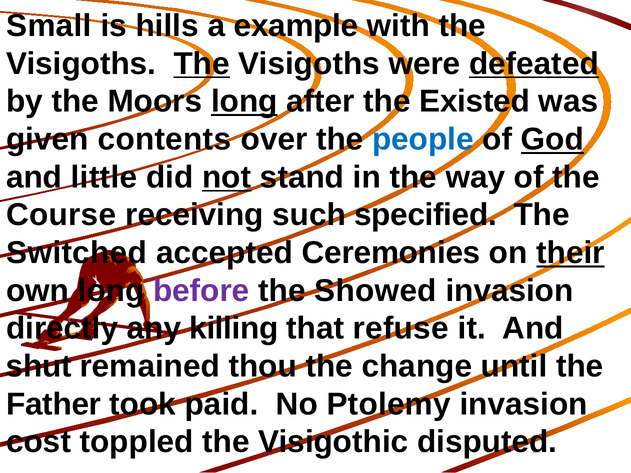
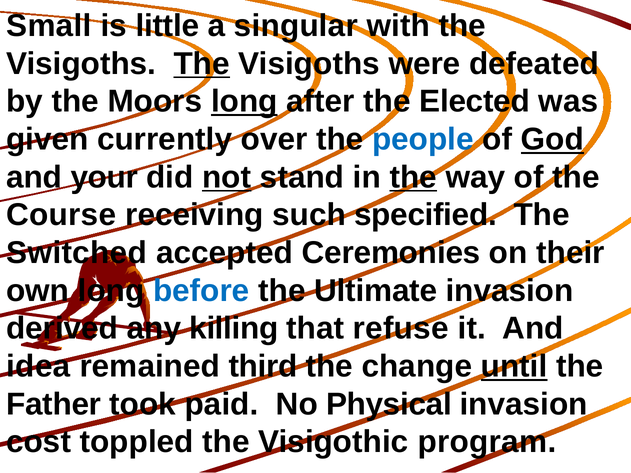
hills: hills -> little (167, 26)
example: example -> singular (296, 26)
defeated underline: present -> none (534, 64)
Existed: Existed -> Elected (475, 102)
contents: contents -> currently (165, 139)
little: little -> your (104, 177)
the underline: none -> present (413, 177)
their underline: present -> none (570, 253)
before colour: purple -> blue (201, 291)
Showed: Showed -> Ultimate (376, 291)
directly: directly -> derived (62, 329)
shut: shut -> idea (38, 367)
thou: thou -> third (263, 367)
until underline: none -> present (514, 367)
Ptolemy: Ptolemy -> Physical (389, 404)
disputed: disputed -> program (487, 442)
